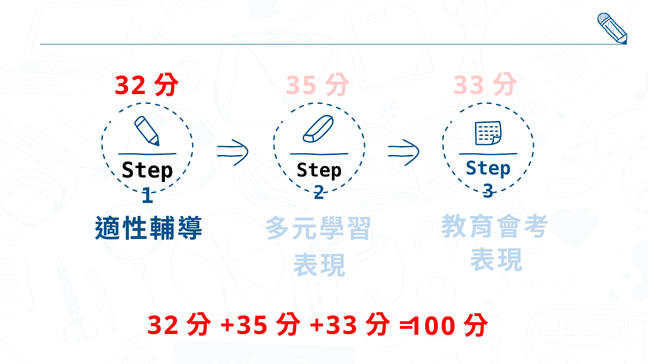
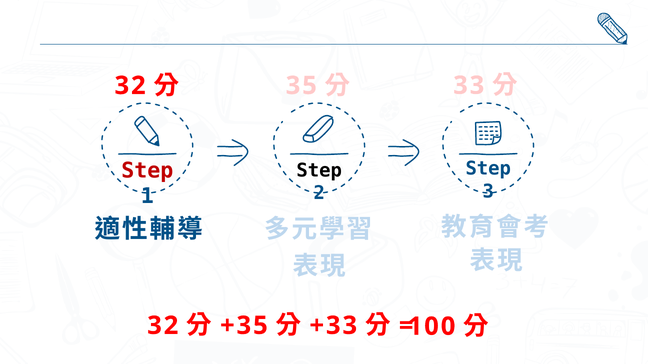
Step colour: black -> red (147, 171)
